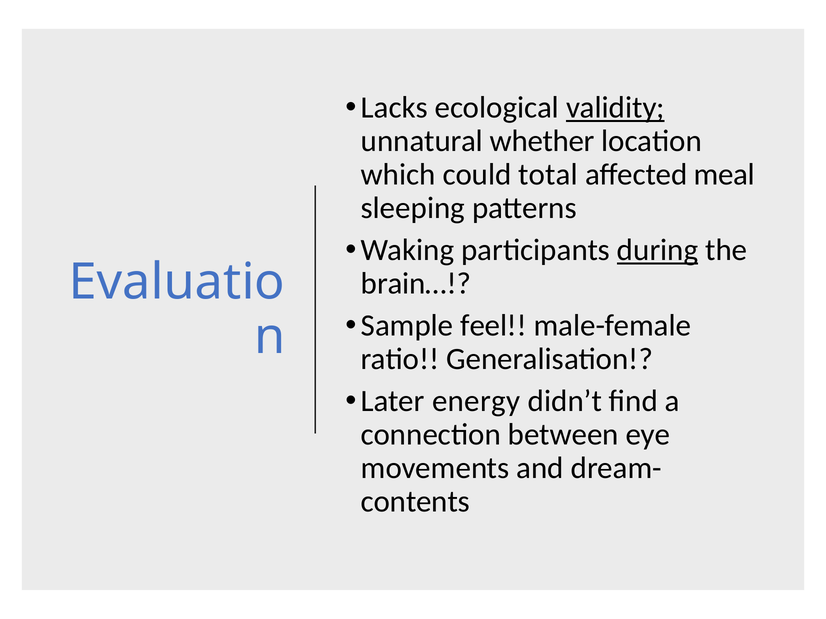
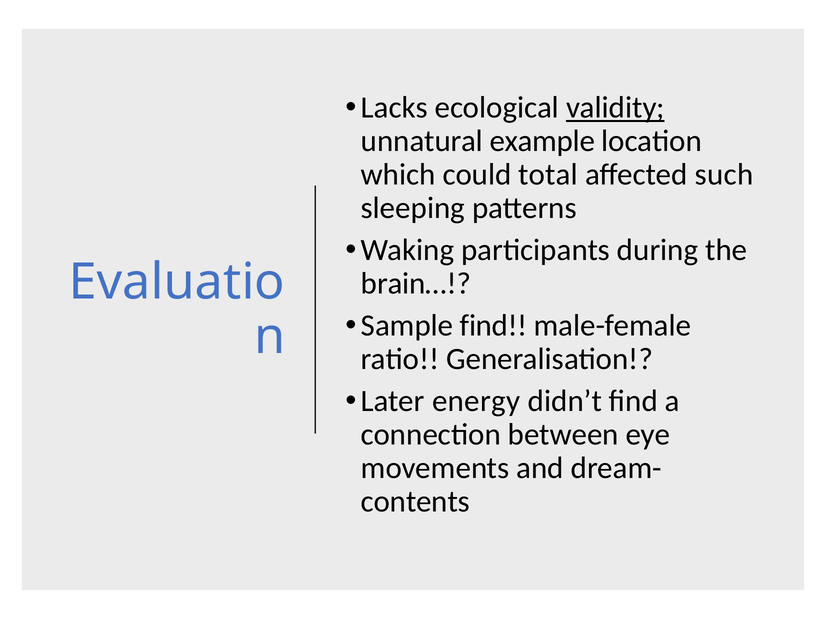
whether: whether -> example (542, 141)
meal: meal -> such (724, 175)
during underline: present -> none (658, 250)
Sample feel: feel -> find (494, 326)
